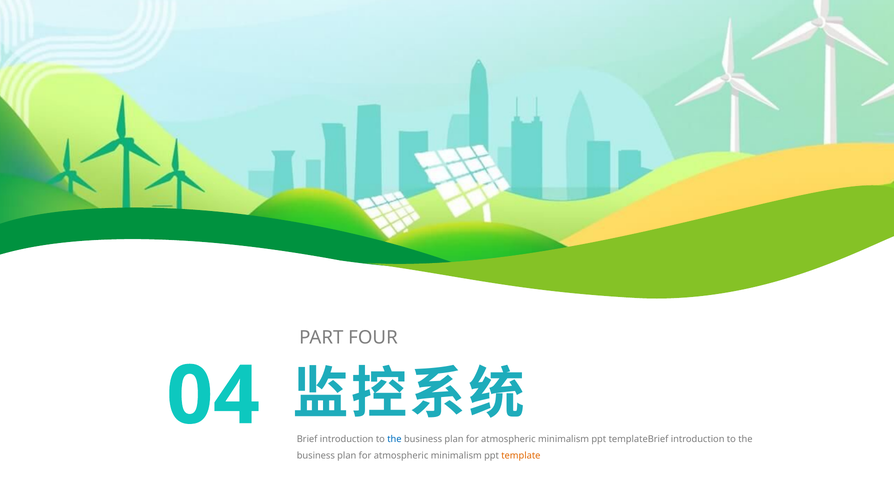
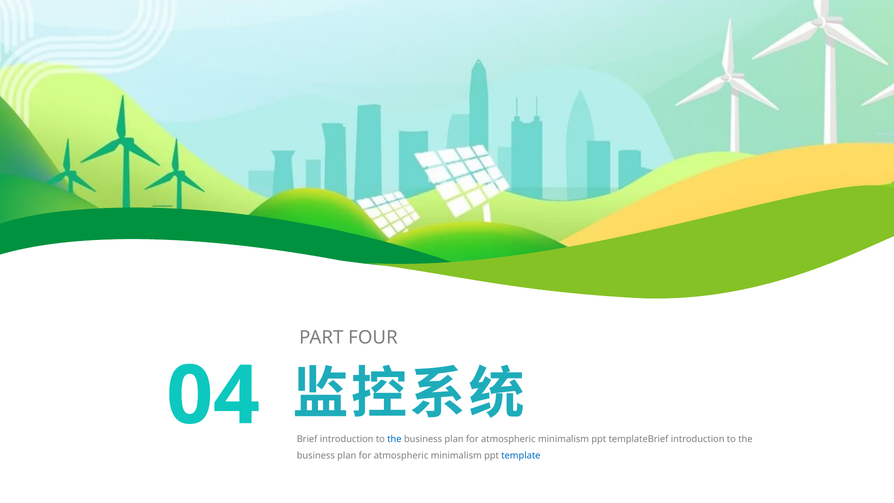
template colour: orange -> blue (521, 456)
